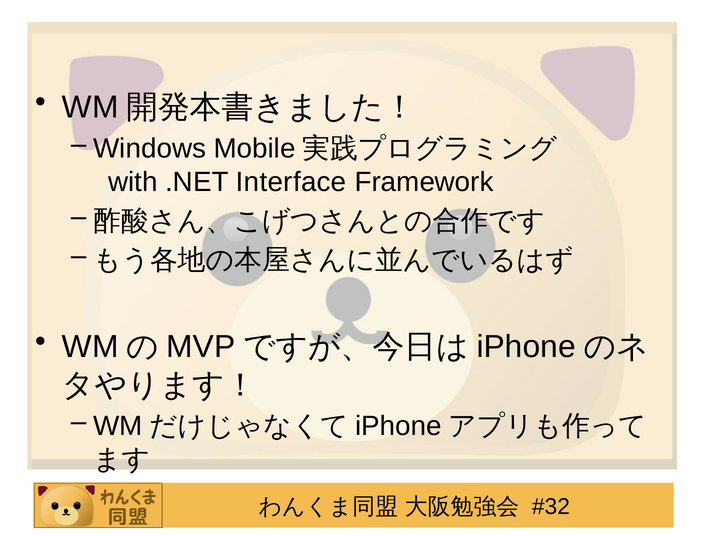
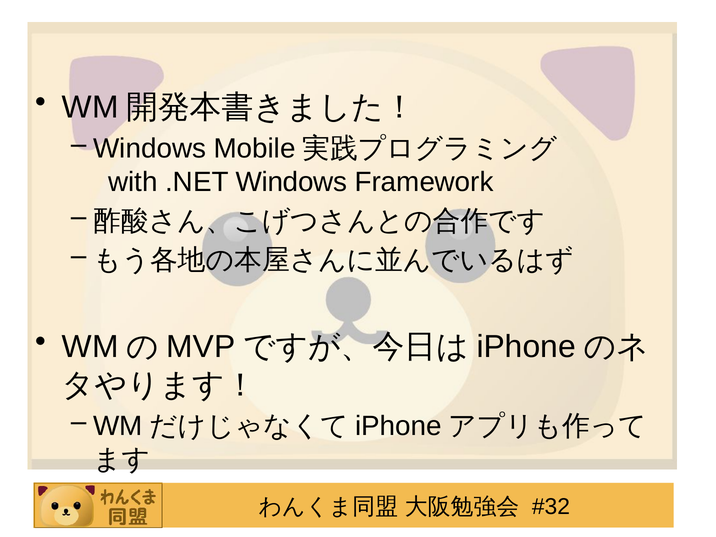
.NET Interface: Interface -> Windows (291, 182)
